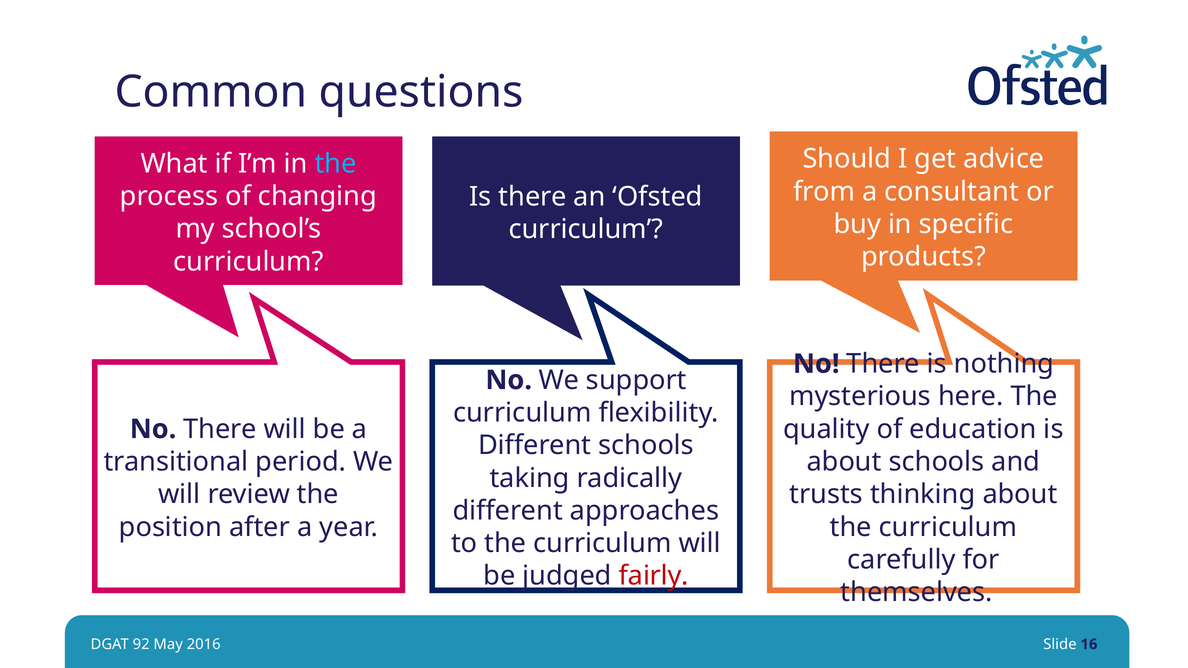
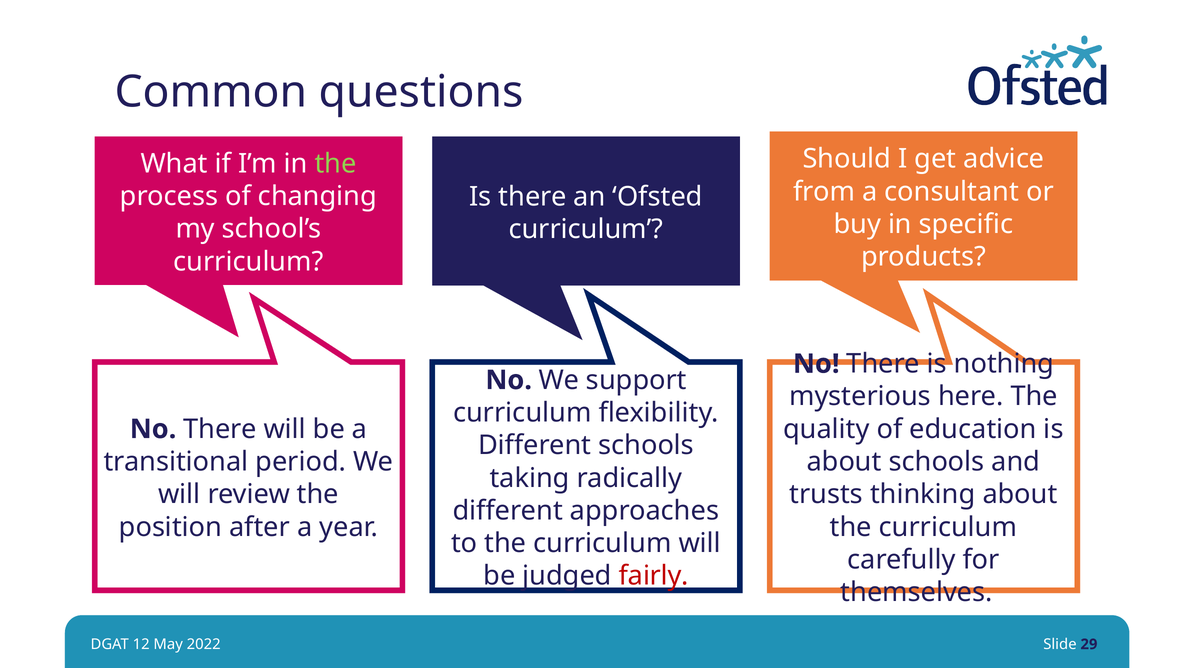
the colour: light blue -> light green (335, 164)
92: 92 -> 12 (141, 645)
2016: 2016 -> 2022 (204, 645)
16: 16 -> 29 (1089, 645)
